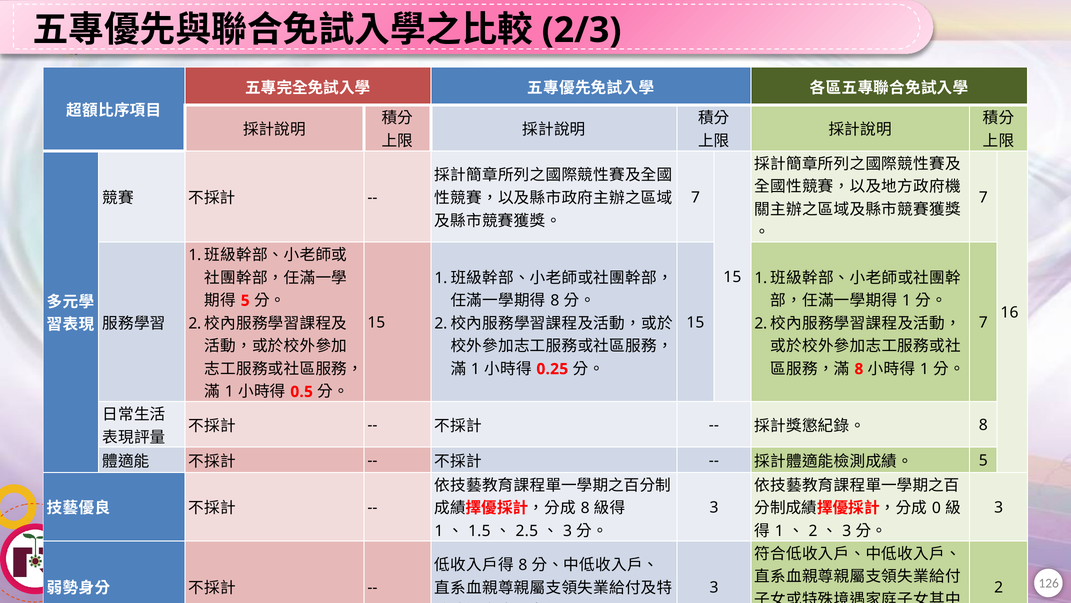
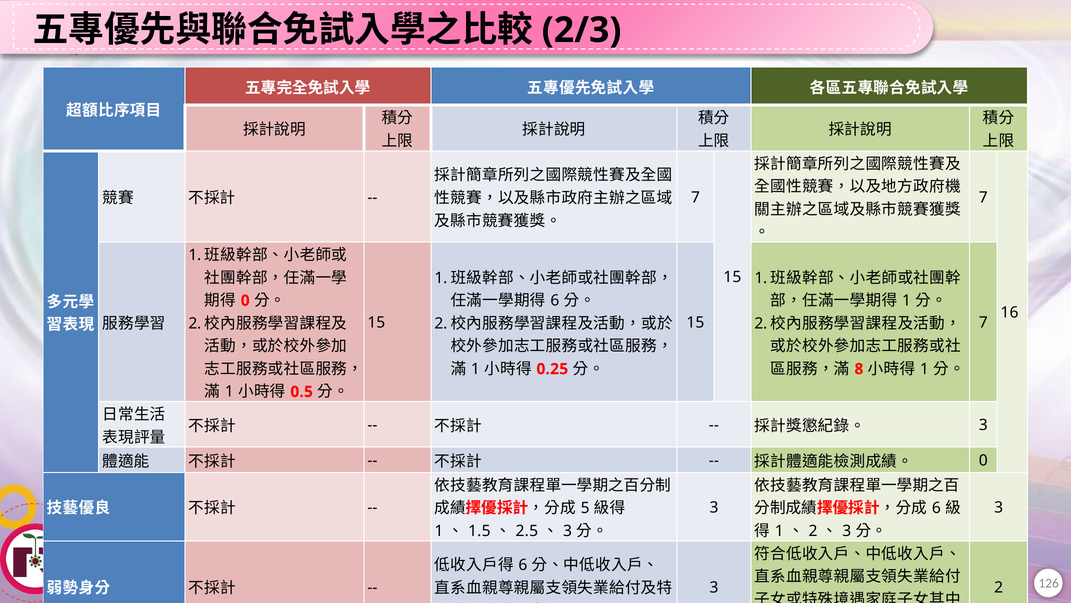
5: 5 -> 0 (245, 300)
8: 8 -> 6 (555, 300)
8: 8 -> 3 (983, 425)
5: 5 -> 0 (983, 460)
8: 8 -> 5 (585, 508)
0: 0 -> 6 (936, 508)
8: 8 -> 6 (523, 565)
